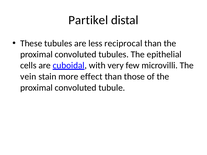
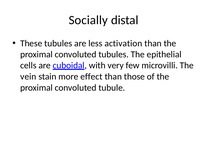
Partikel: Partikel -> Socially (88, 20)
reciprocal: reciprocal -> activation (123, 43)
